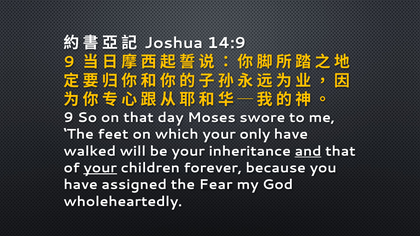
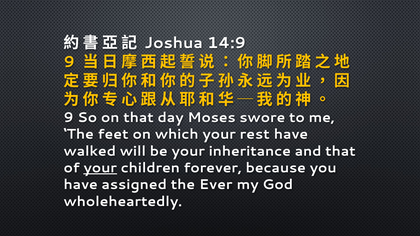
only: only -> rest (255, 134)
and underline: present -> none (308, 151)
Fear: Fear -> Ever (216, 185)
